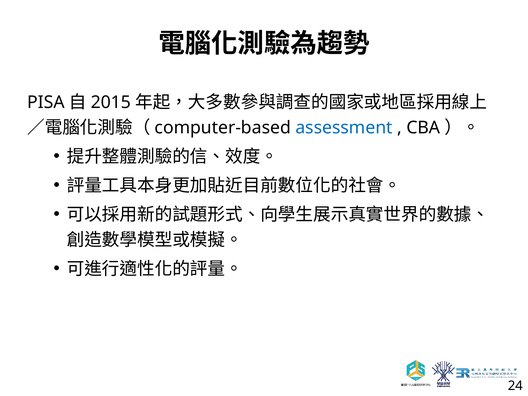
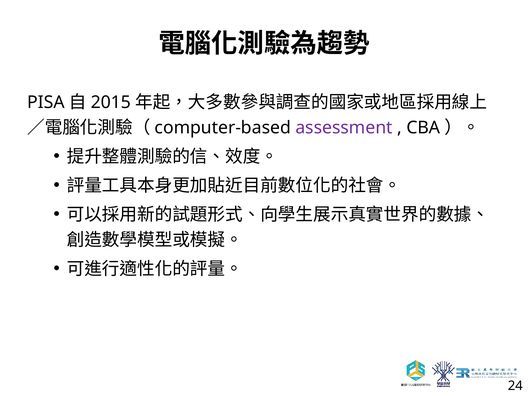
assessment colour: blue -> purple (344, 128)
